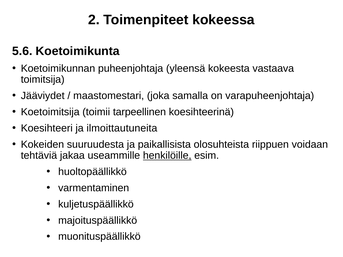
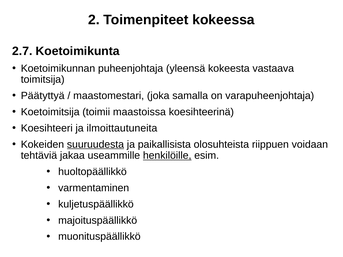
5.6: 5.6 -> 2.7 (22, 51)
Jääviydet: Jääviydet -> Päätyttyä (43, 96)
tarpeellinen: tarpeellinen -> maastoissa (139, 112)
suuruudesta underline: none -> present (95, 144)
